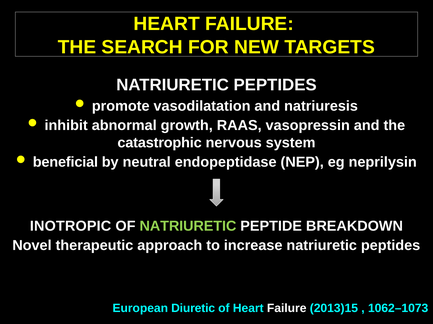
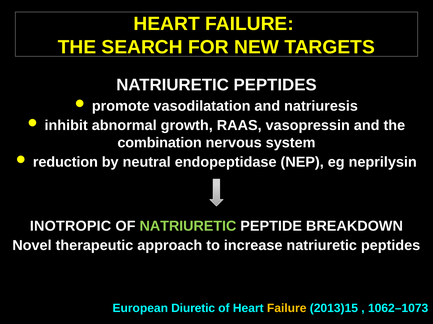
catastrophic: catastrophic -> combination (160, 143)
beneficial: beneficial -> reduction (65, 162)
Failure colour: white -> yellow (287, 309)
